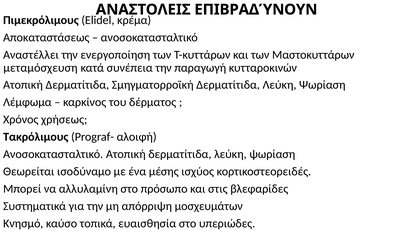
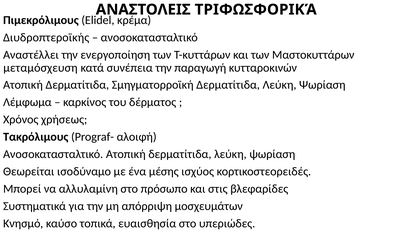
ΕΠΙΒΡΑΔΎΝΟΥΝ: ΕΠΙΒΡΑΔΎΝΟΥΝ -> ΤΡΙΦΩΣΦΟΡΙΚΆ (256, 10)
Αποκαταστάσεως: Αποκαταστάσεως -> Διυδροπτεροϊκής (46, 37)
